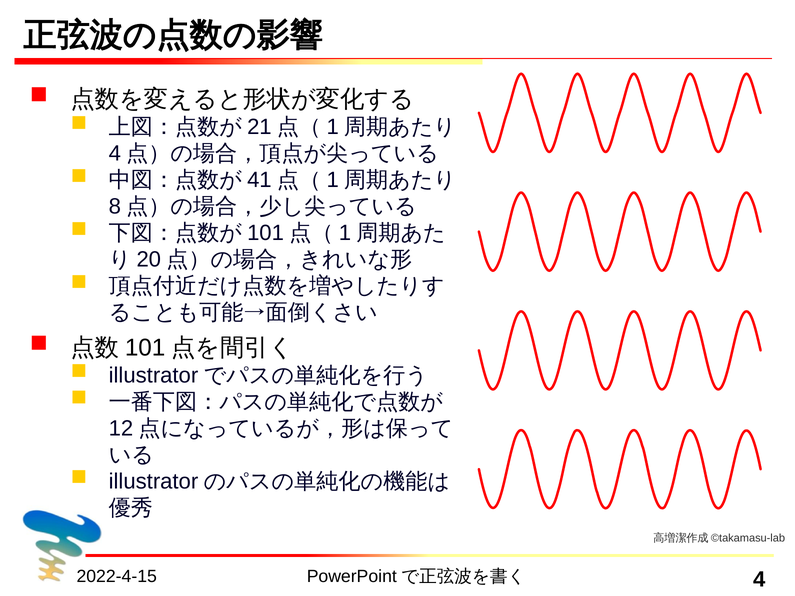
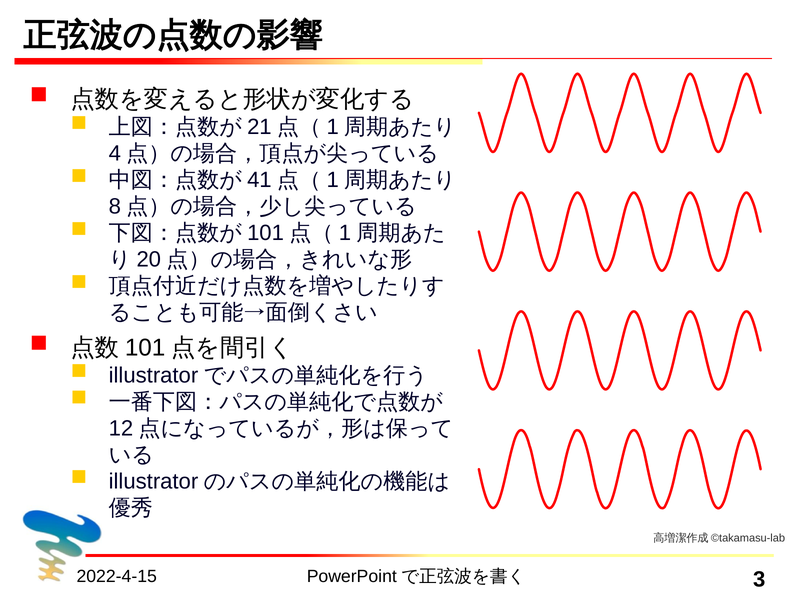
4: 4 -> 3 (759, 580)
